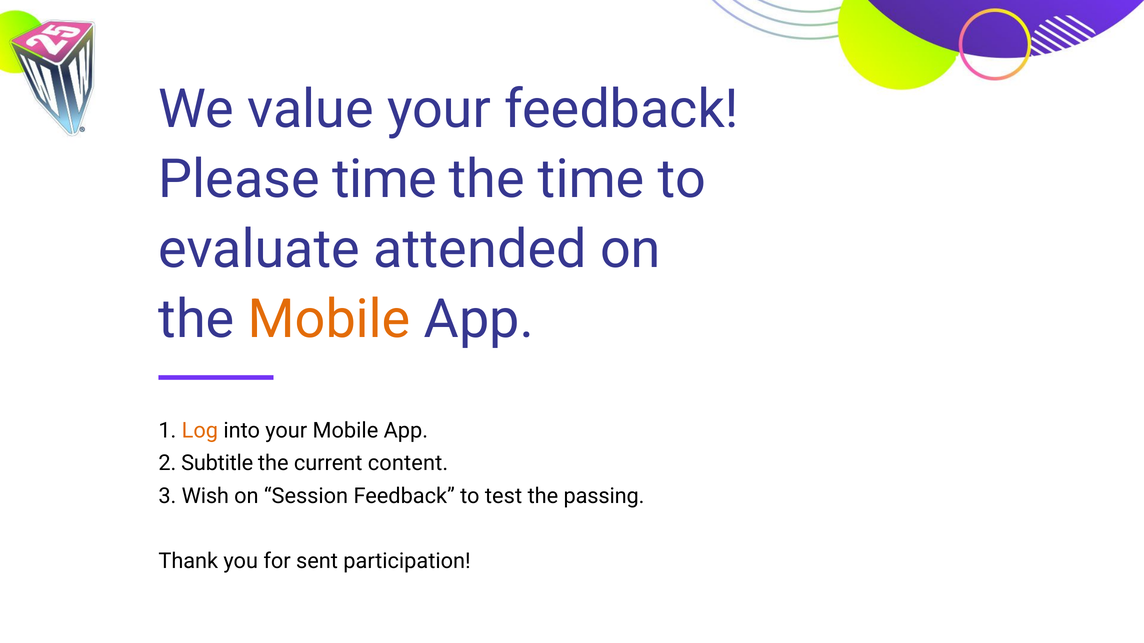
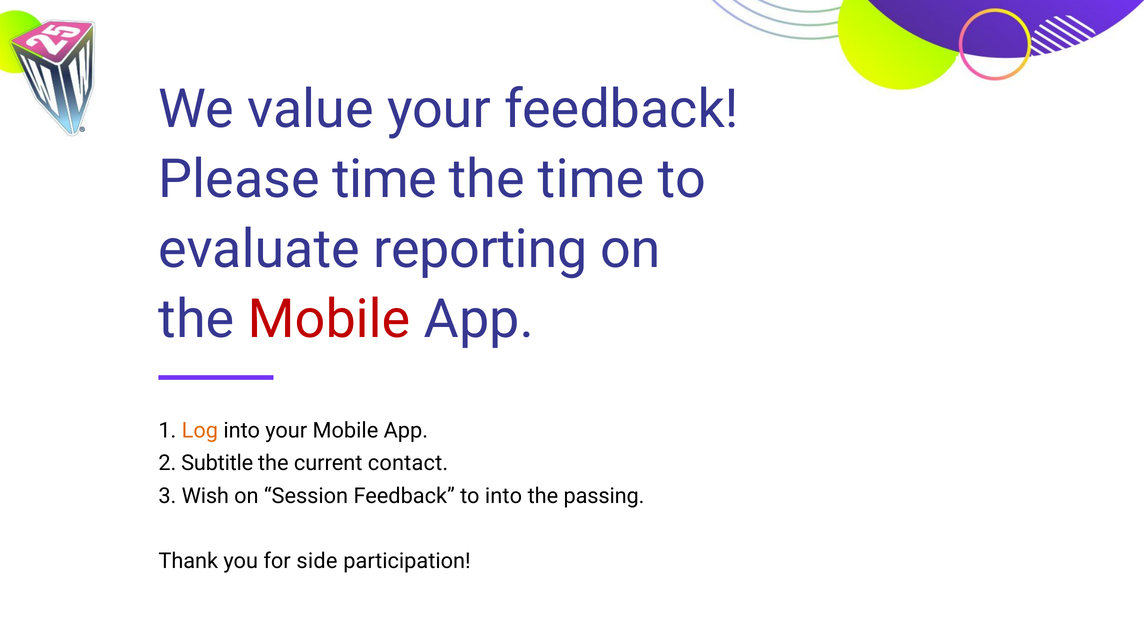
attended: attended -> reporting (480, 250)
Mobile colour: orange -> red (329, 320)
content: content -> contact (408, 464)
to test: test -> into (504, 496)
sent: sent -> side (317, 561)
